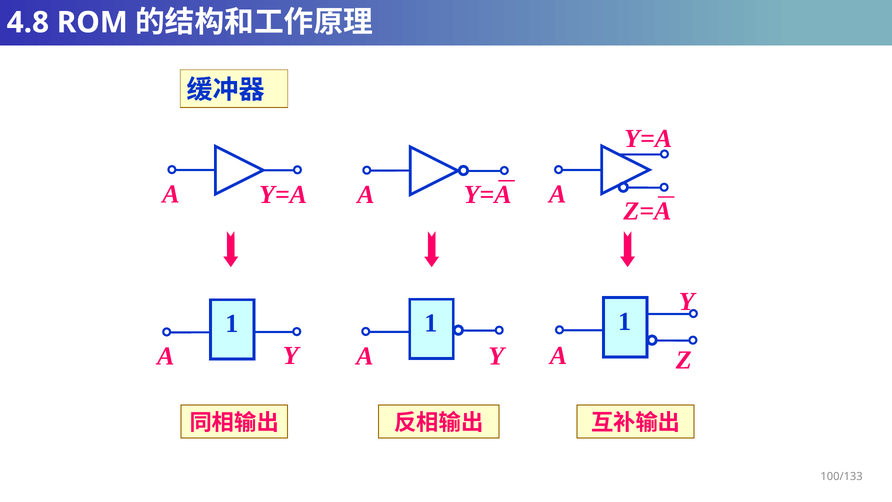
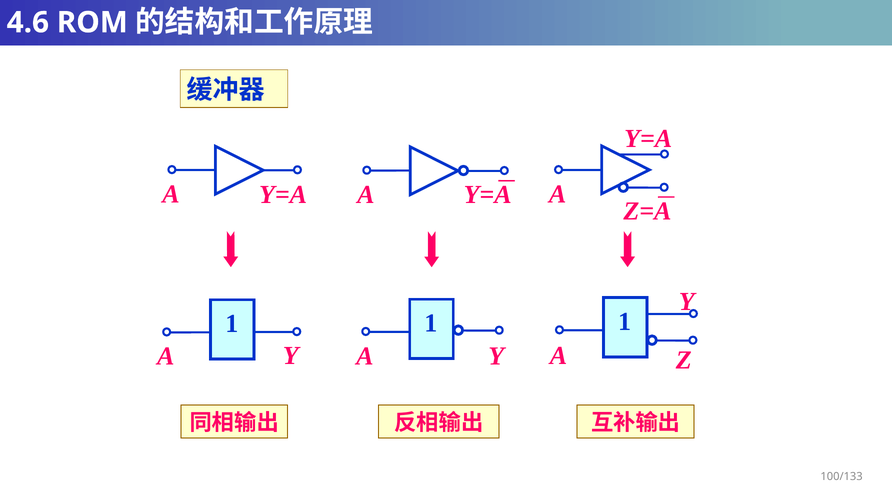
4.8: 4.8 -> 4.6 (28, 22)
